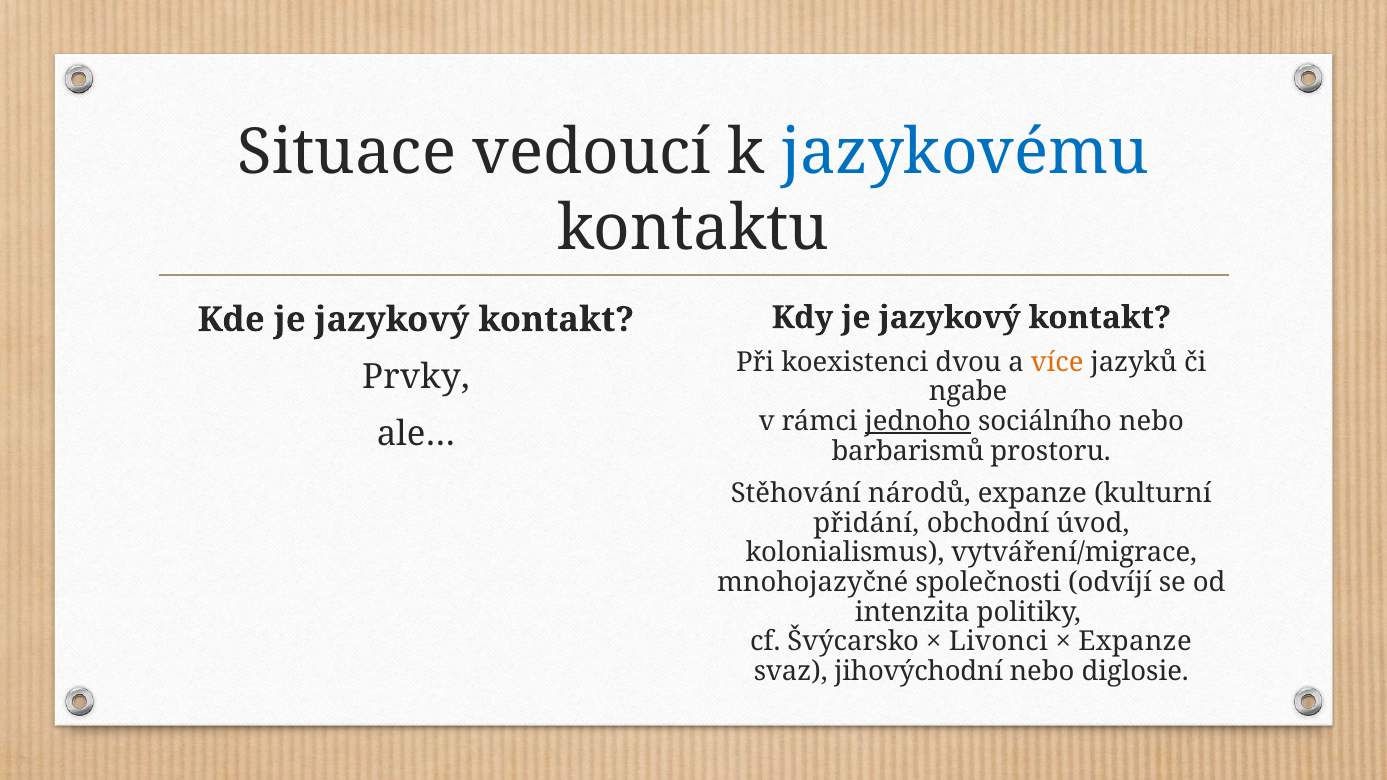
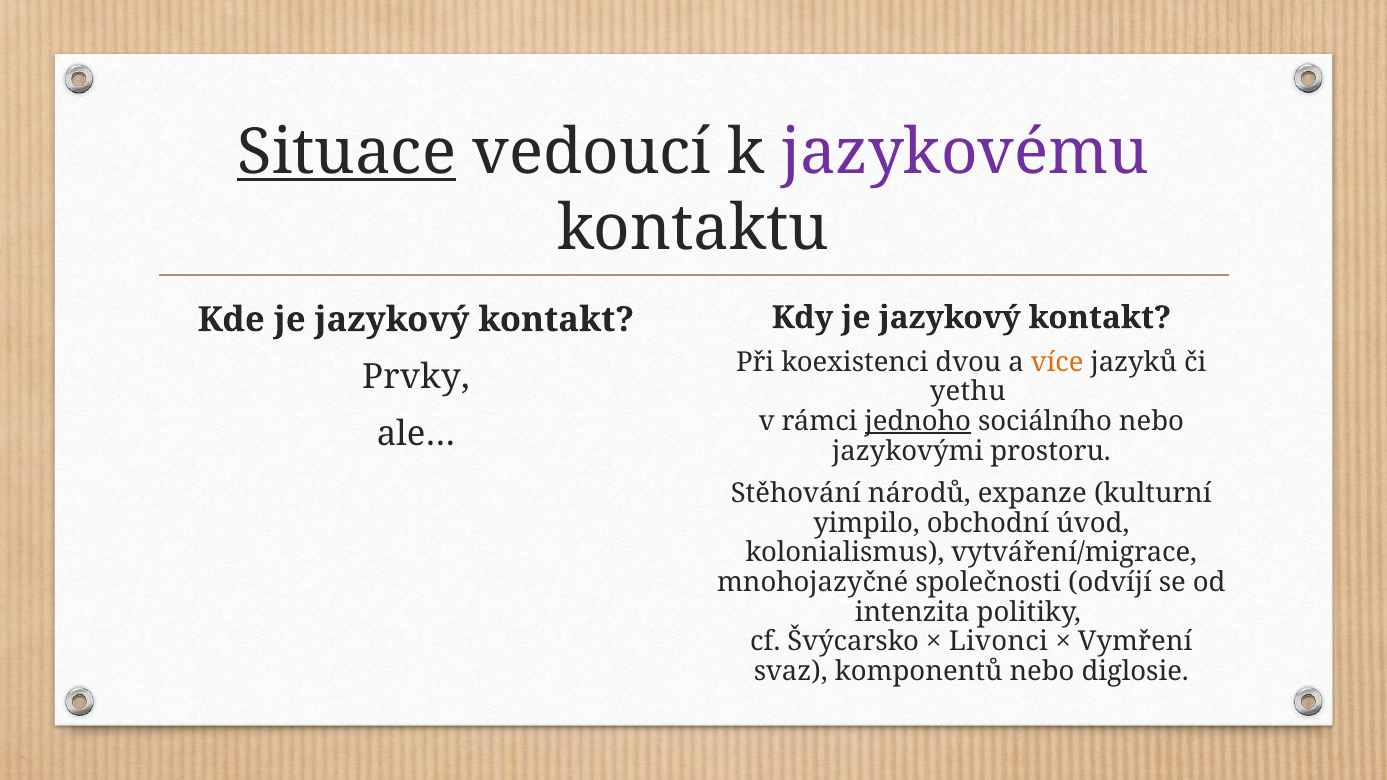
Situace underline: none -> present (347, 152)
jazykovému colour: blue -> purple (965, 152)
ngabe: ngabe -> yethu (968, 392)
barbarismů: barbarismů -> jazykovými (908, 451)
přidání: přidání -> yimpilo (866, 523)
Expanze: Expanze -> Vymření (1135, 642)
jihovýchodní: jihovýchodní -> komponentů (919, 672)
